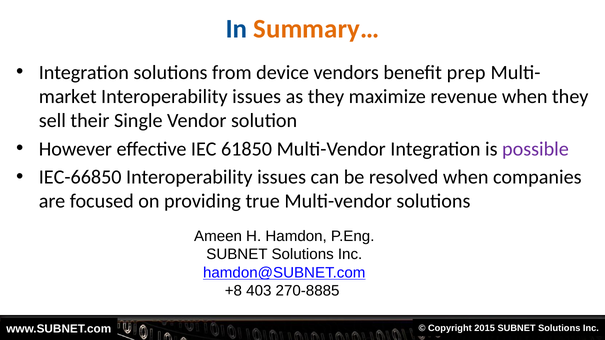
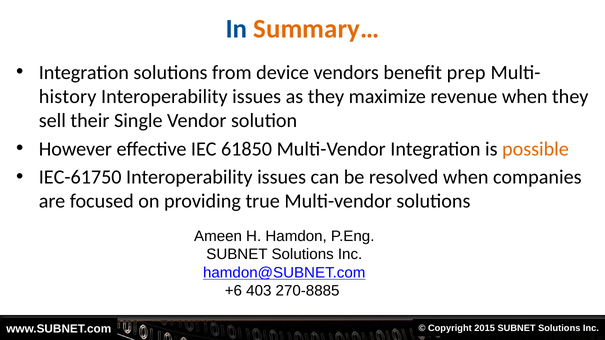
market: market -> history (68, 97)
possible colour: purple -> orange (535, 149)
IEC-66850: IEC-66850 -> IEC-61750 (80, 177)
+8: +8 -> +6 (233, 291)
